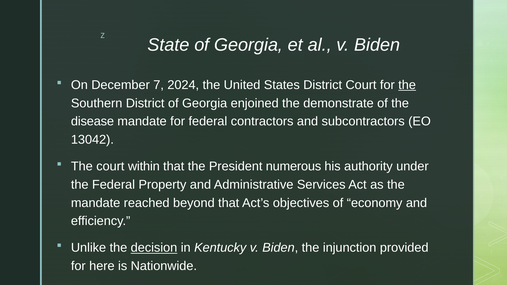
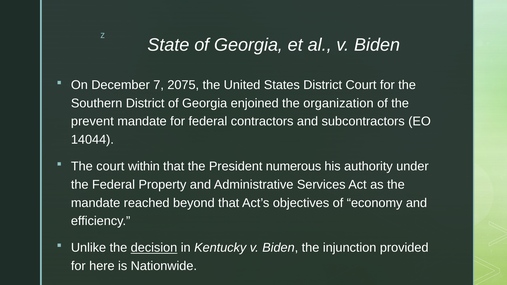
2024: 2024 -> 2075 (183, 85)
the underline: present -> none (407, 85)
demonstrate: demonstrate -> organization (338, 103)
disease: disease -> prevent (92, 122)
13042: 13042 -> 14044 (92, 140)
